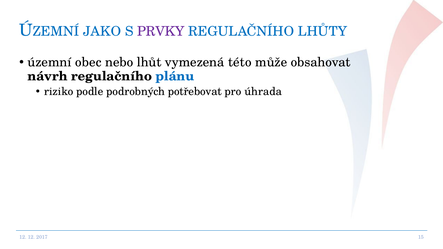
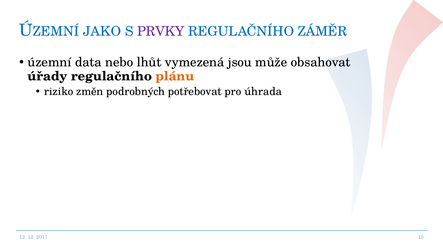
LHŮTY: LHŮTY -> ZÁMĚR (322, 31)
obec: obec -> data (88, 62)
této: této -> jsou (240, 62)
návrh: návrh -> úřady (48, 76)
plánu colour: blue -> orange (175, 76)
podle: podle -> změn (90, 92)
